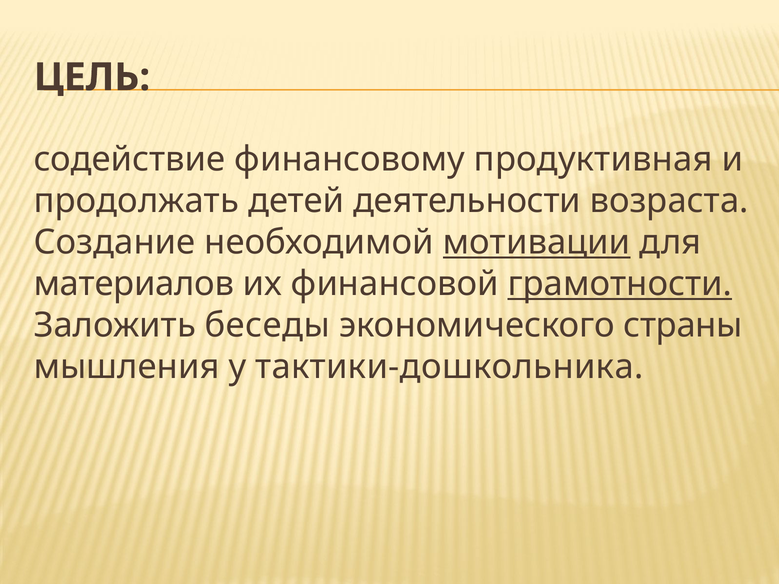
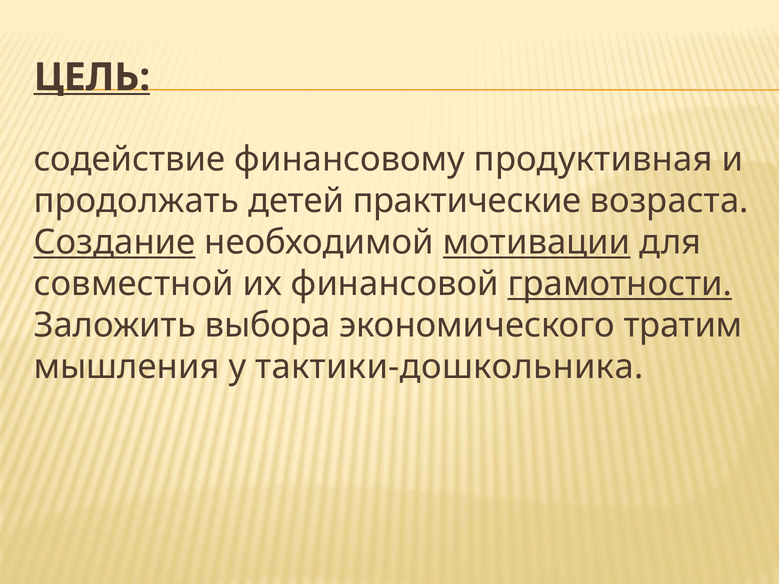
ЦЕЛЬ underline: none -> present (92, 77)
деятельности: деятельности -> практические (467, 201)
Создание underline: none -> present (115, 243)
материалов: материалов -> совместной (134, 284)
беседы: беседы -> выбора (268, 326)
страны: страны -> тратим (683, 326)
